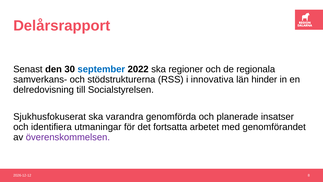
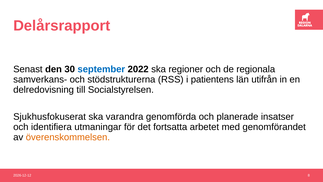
innovativa: innovativa -> patientens (212, 79)
hinder: hinder -> utifrån (264, 79)
överenskommelsen colour: purple -> orange (68, 137)
